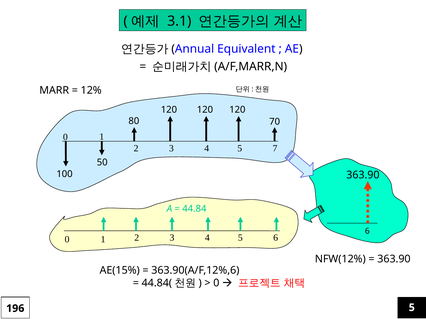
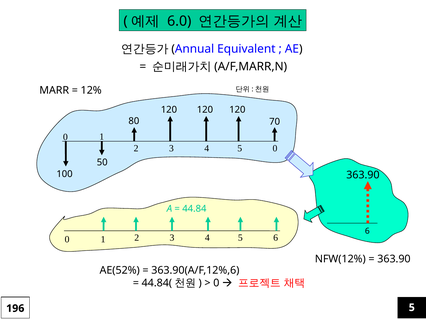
3.1: 3.1 -> 6.0 (179, 21)
5 7: 7 -> 0 (275, 148)
AE(15%: AE(15% -> AE(52% (120, 271)
